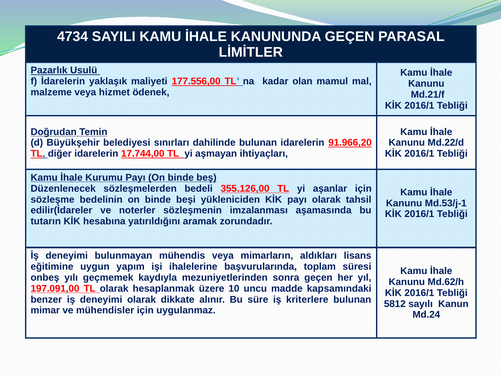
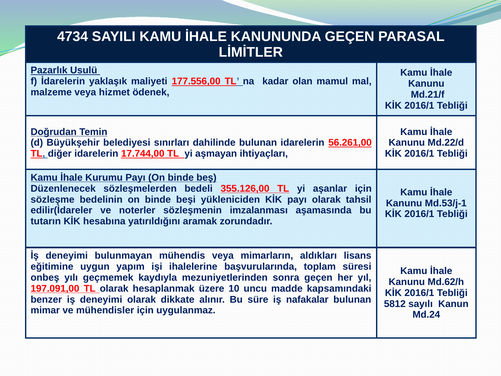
91.966,20: 91.966,20 -> 56.261,00 (350, 143)
kriterlere: kriterlere -> nafakalar (307, 299)
